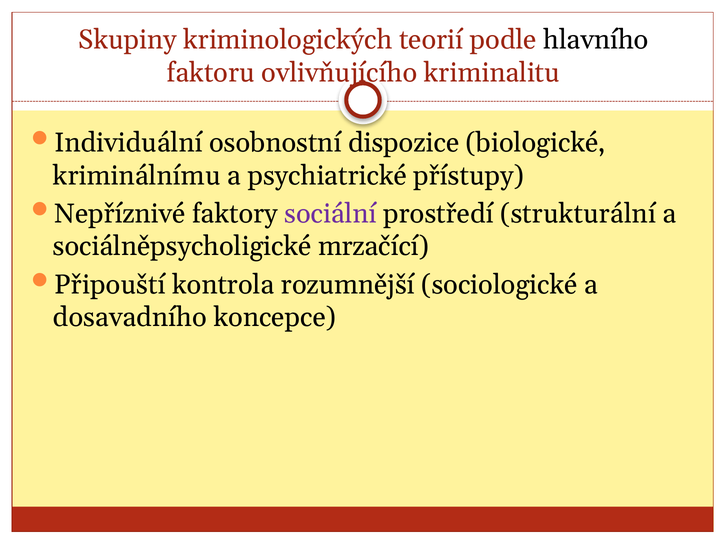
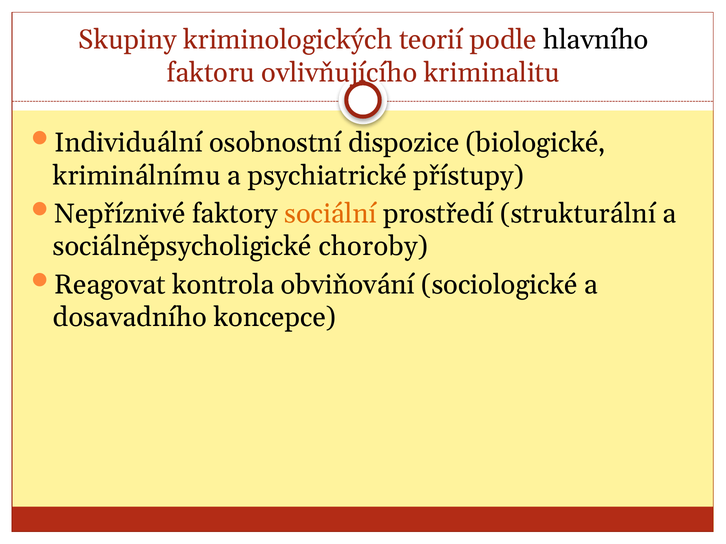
sociální colour: purple -> orange (331, 214)
mrzačící: mrzačící -> choroby (373, 247)
Připouští: Připouští -> Reagovat (110, 285)
rozumnější: rozumnější -> obviňování (348, 285)
